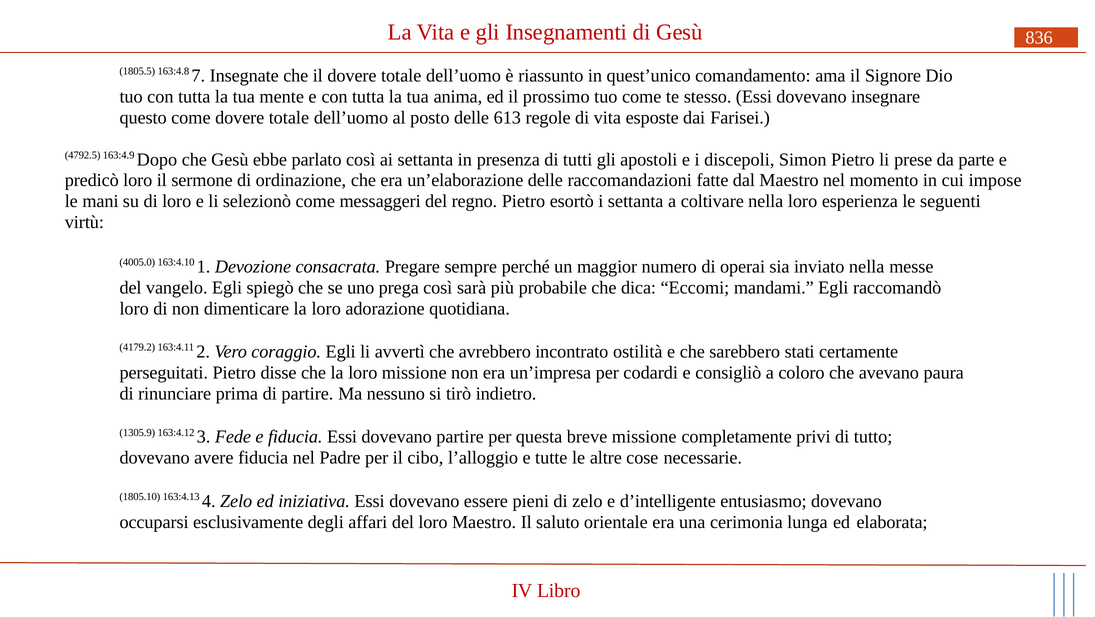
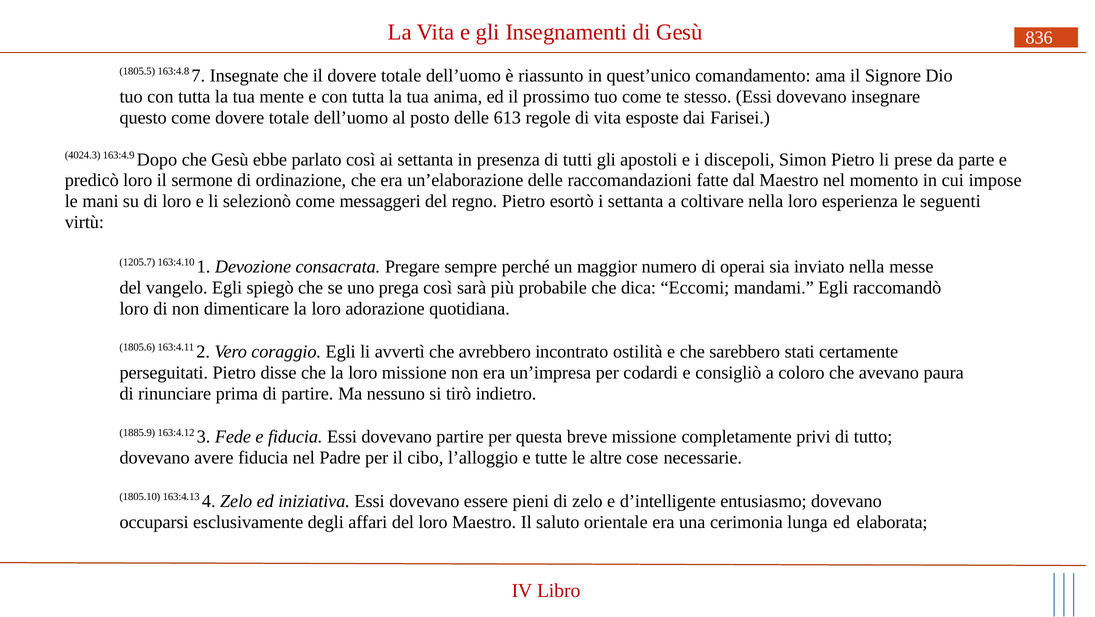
4792.5: 4792.5 -> 4024.3 (83, 155)
4005.0: 4005.0 -> 1205.7 (137, 262)
4179.2: 4179.2 -> 1805.6 (137, 347)
1305.9: 1305.9 -> 1885.9 (137, 432)
